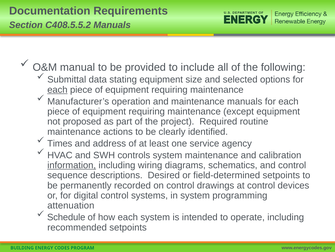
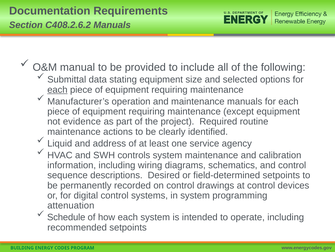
C408.5.5.2: C408.5.5.2 -> C408.2.6.2 (68, 25)
proposed: proposed -> evidence (82, 121)
Times: Times -> Liquid (60, 143)
information underline: present -> none (72, 165)
